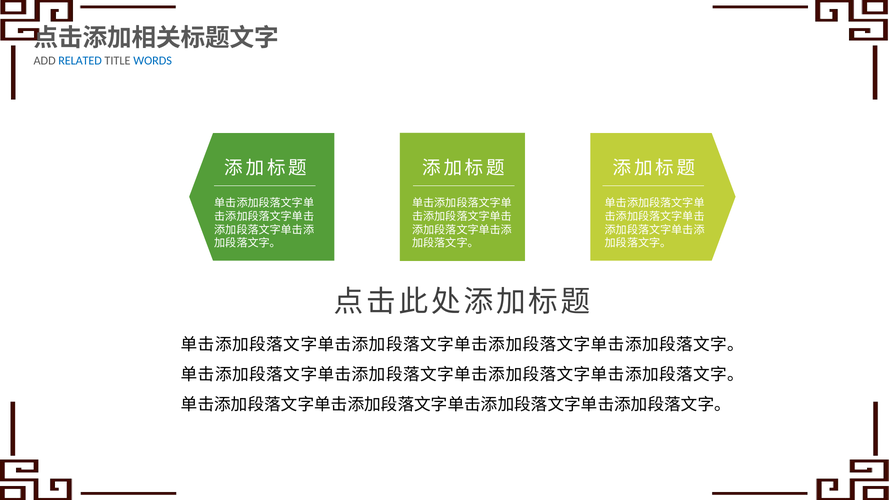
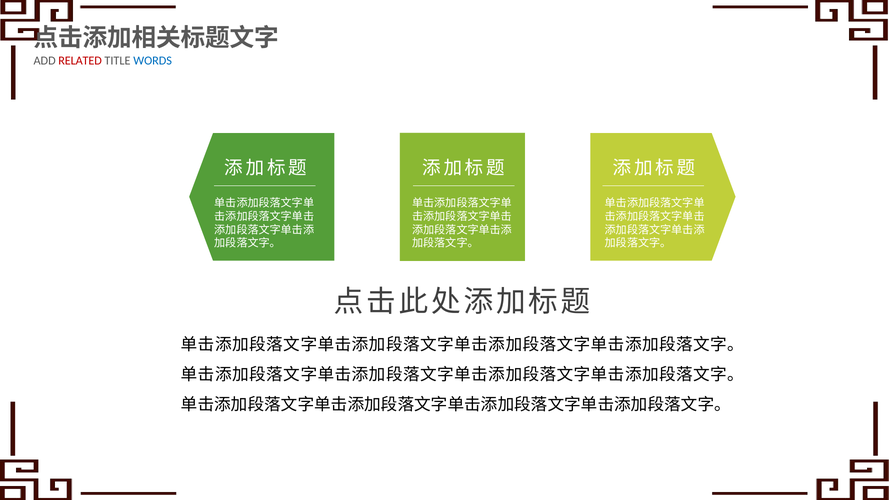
RELATED colour: blue -> red (80, 61)
